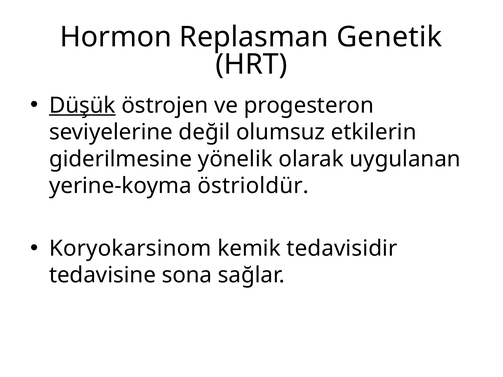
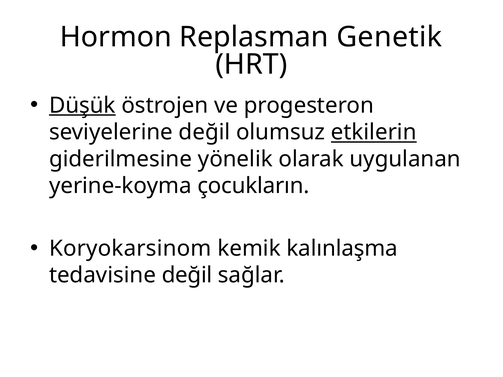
etkilerin underline: none -> present (374, 132)
östrioldür: östrioldür -> çocukların (253, 186)
tedavisidir: tedavisidir -> kalınlaşma (342, 249)
tedavisine sona: sona -> değil (187, 275)
